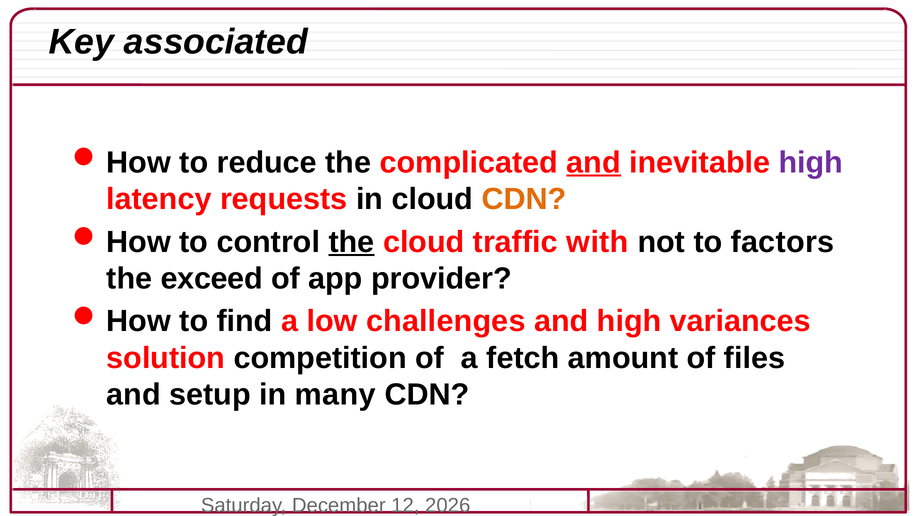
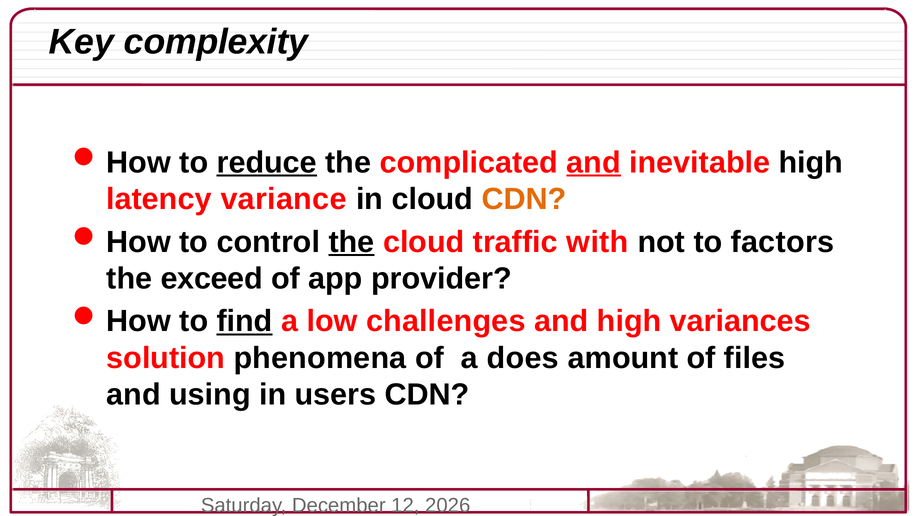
associated: associated -> complexity (216, 42)
reduce underline: none -> present (267, 162)
high colour: purple -> black (811, 162)
requests: requests -> variance (284, 199)
find underline: none -> present (245, 321)
competition: competition -> phenomena (320, 358)
fetch: fetch -> does (523, 358)
setup: setup -> using (210, 395)
many: many -> users (335, 395)
